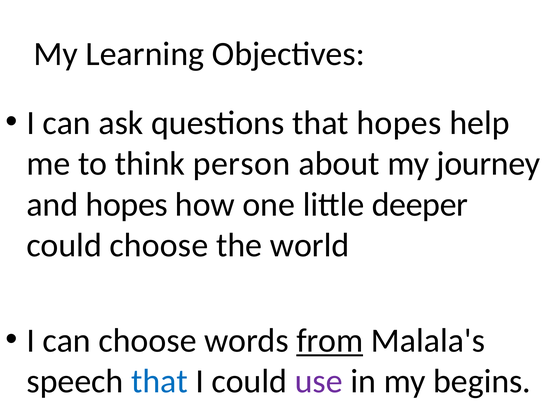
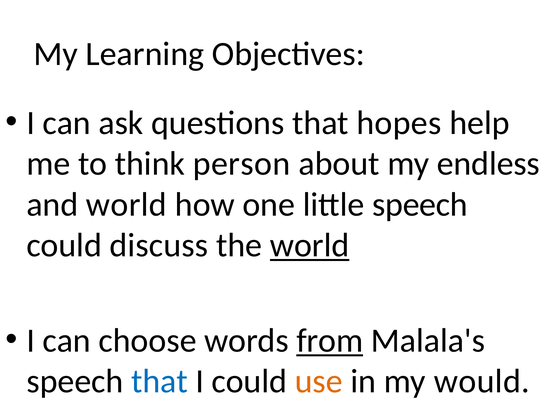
journey: journey -> endless (488, 164)
and hopes: hopes -> world (126, 205)
little deeper: deeper -> speech (420, 205)
could choose: choose -> discuss (159, 245)
world underline: none -> present (310, 245)
use colour: purple -> orange (319, 381)
begins: begins -> would (482, 381)
